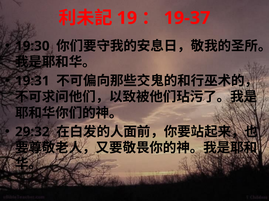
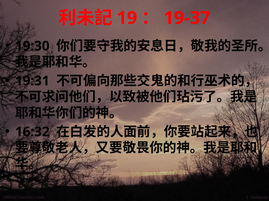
29:32: 29:32 -> 16:32 (32, 132)
